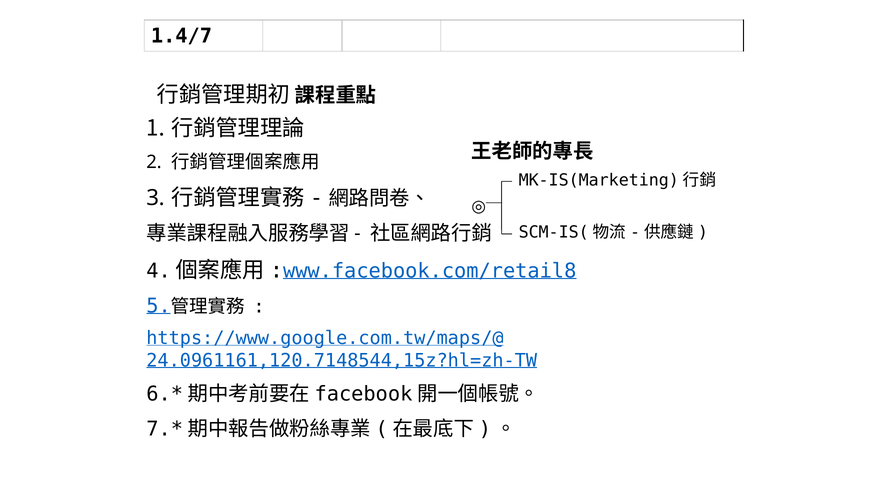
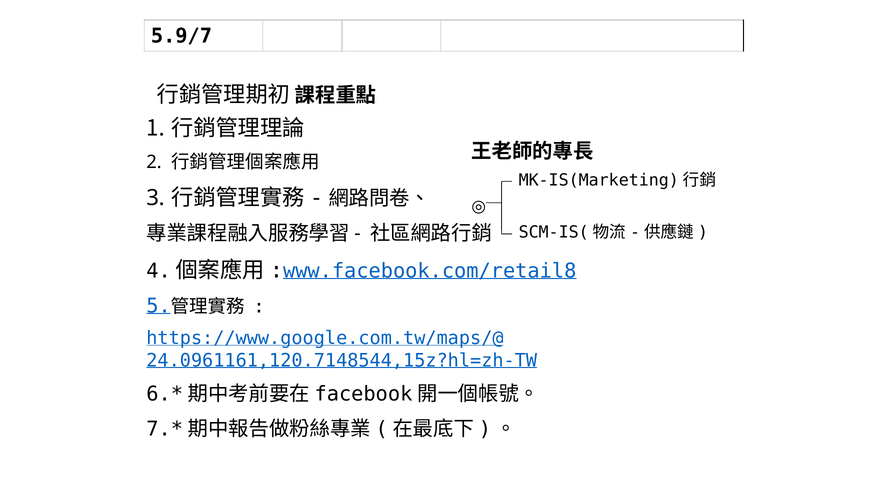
1.4/7: 1.4/7 -> 5.9/7 (181, 36)
